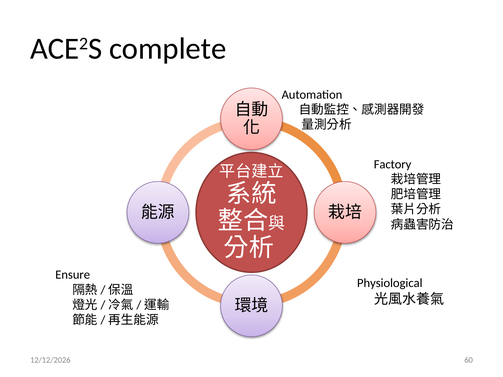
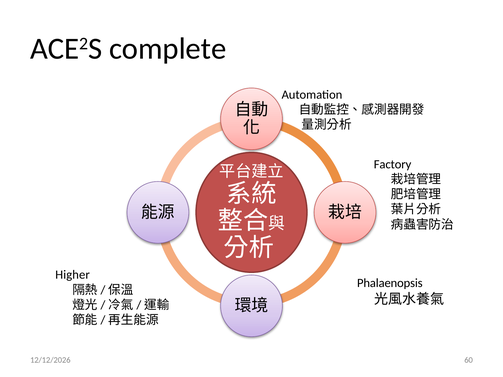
Ensure: Ensure -> Higher (73, 275)
Physiological: Physiological -> Phalaenopsis (390, 283)
